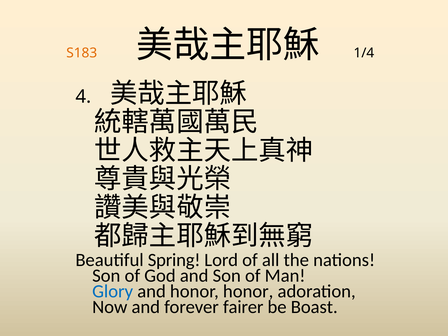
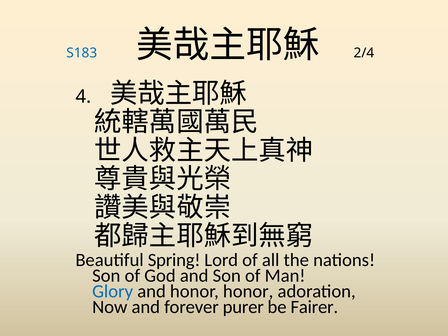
S183 colour: orange -> blue (82, 53)
1/4: 1/4 -> 2/4 (364, 53)
fairer: fairer -> purer (243, 307)
Boast: Boast -> Fairer (314, 307)
